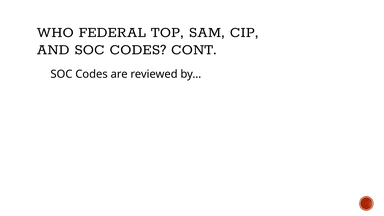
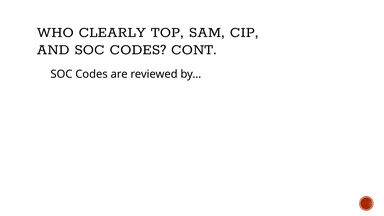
FEDERAL: FEDERAL -> CLEARLY (112, 32)
